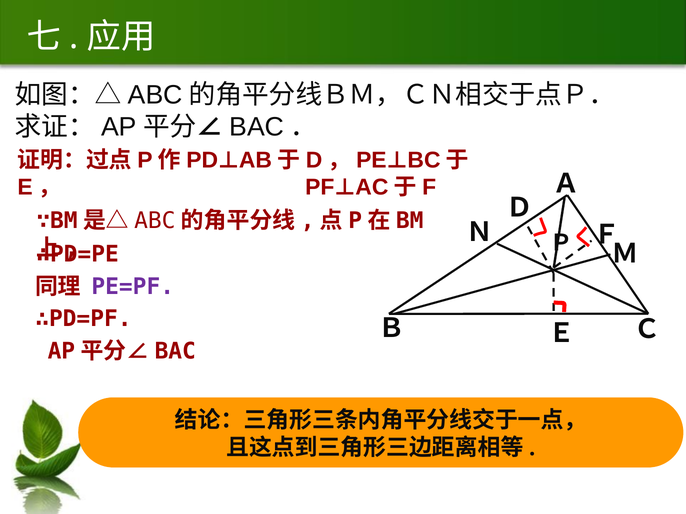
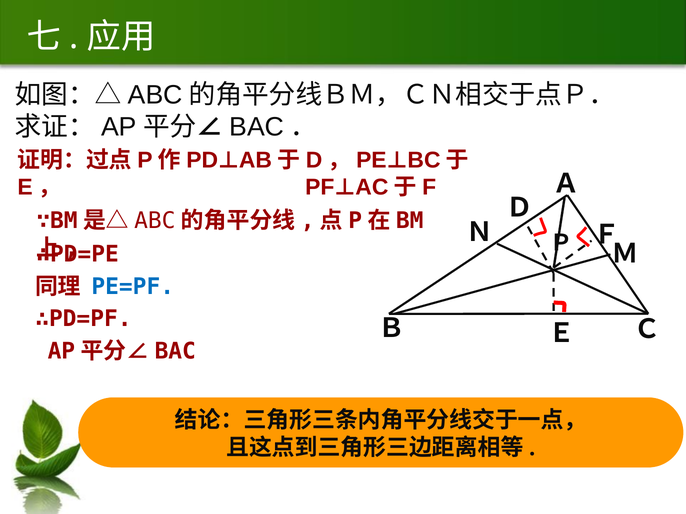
PE=PF colour: purple -> blue (133, 287)
